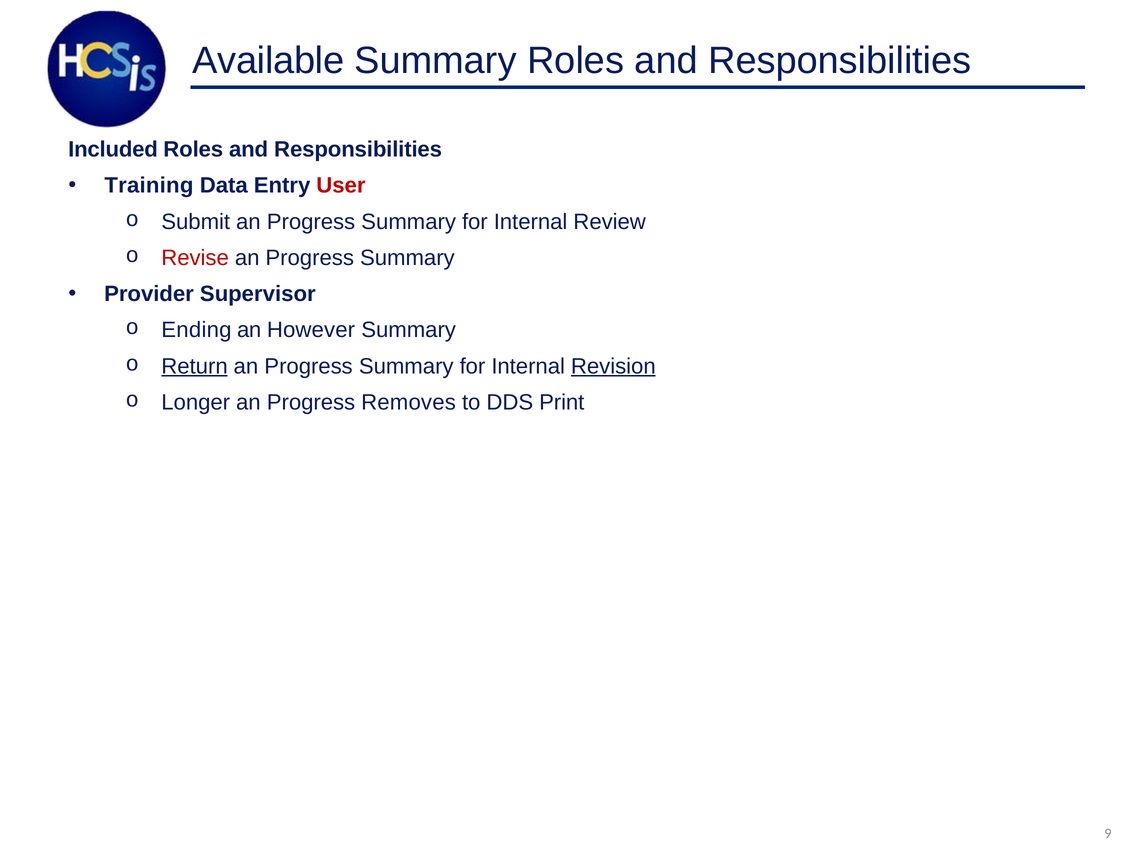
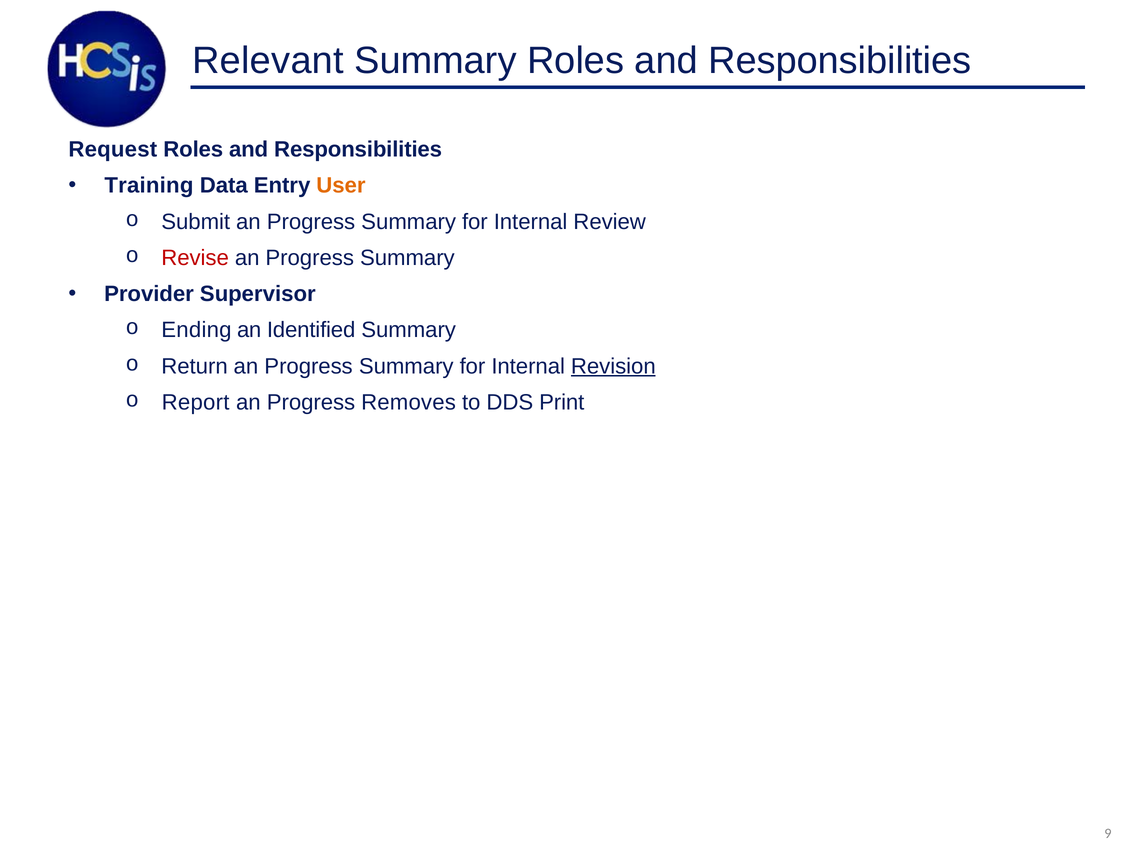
Available: Available -> Relevant (268, 60)
Included: Included -> Request (113, 150)
User colour: red -> orange (341, 186)
However: However -> Identified (311, 330)
Return underline: present -> none (195, 367)
Longer: Longer -> Report (196, 403)
